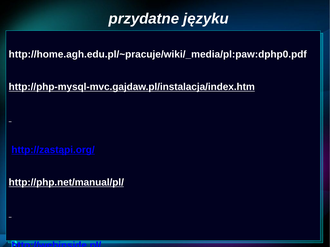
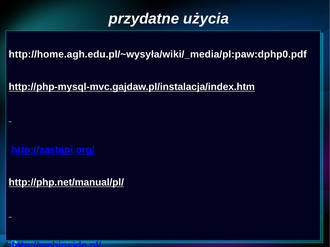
języku: języku -> użycia (206, 19)
http://home.agh.edu.pl/~pracuje/wiki/_media/pl:paw:dphp0.pdf: http://home.agh.edu.pl/~pracuje/wiki/_media/pl:paw:dphp0.pdf -> http://home.agh.edu.pl/~wysyła/wiki/_media/pl:paw:dphp0.pdf (158, 54)
